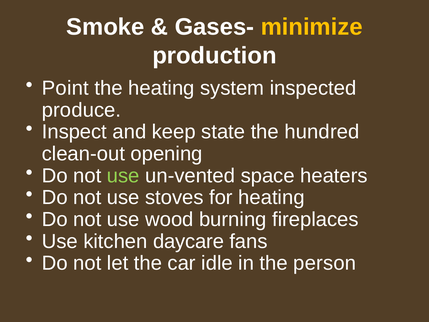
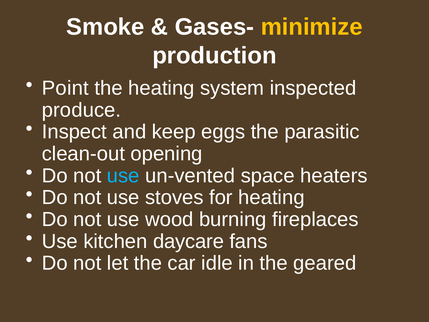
state: state -> eggs (223, 132)
hundred: hundred -> parasitic (322, 132)
use colour: light green -> light blue (123, 176)
person: person -> geared (325, 263)
